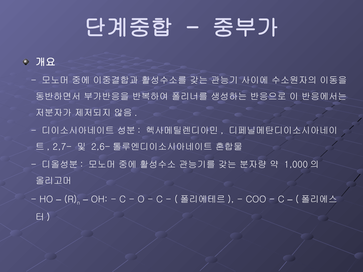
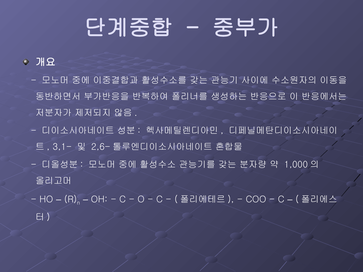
2,7-: 2,7- -> 3,1- (62, 147)
